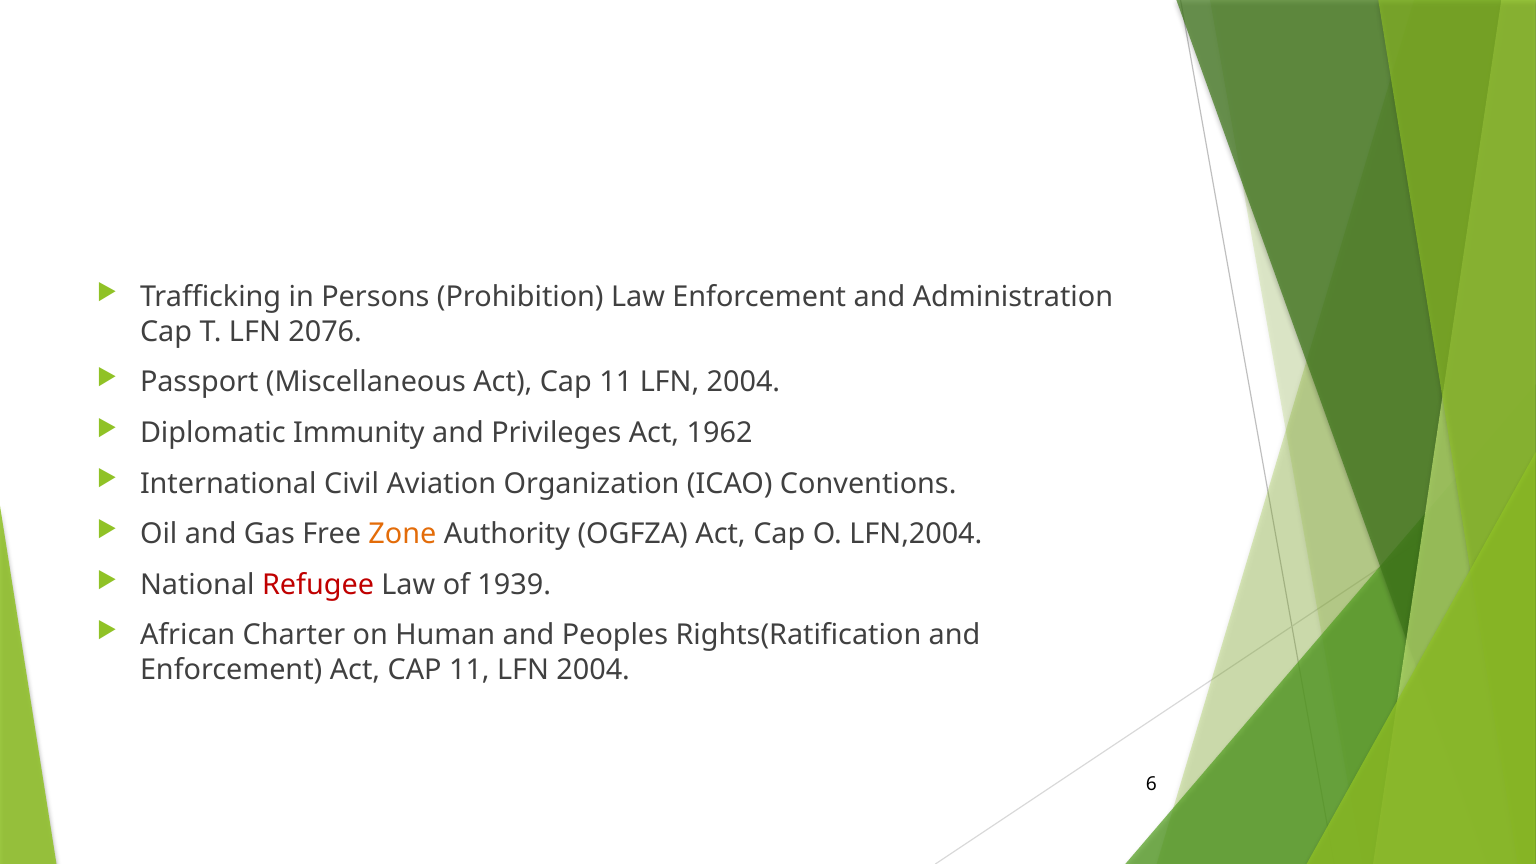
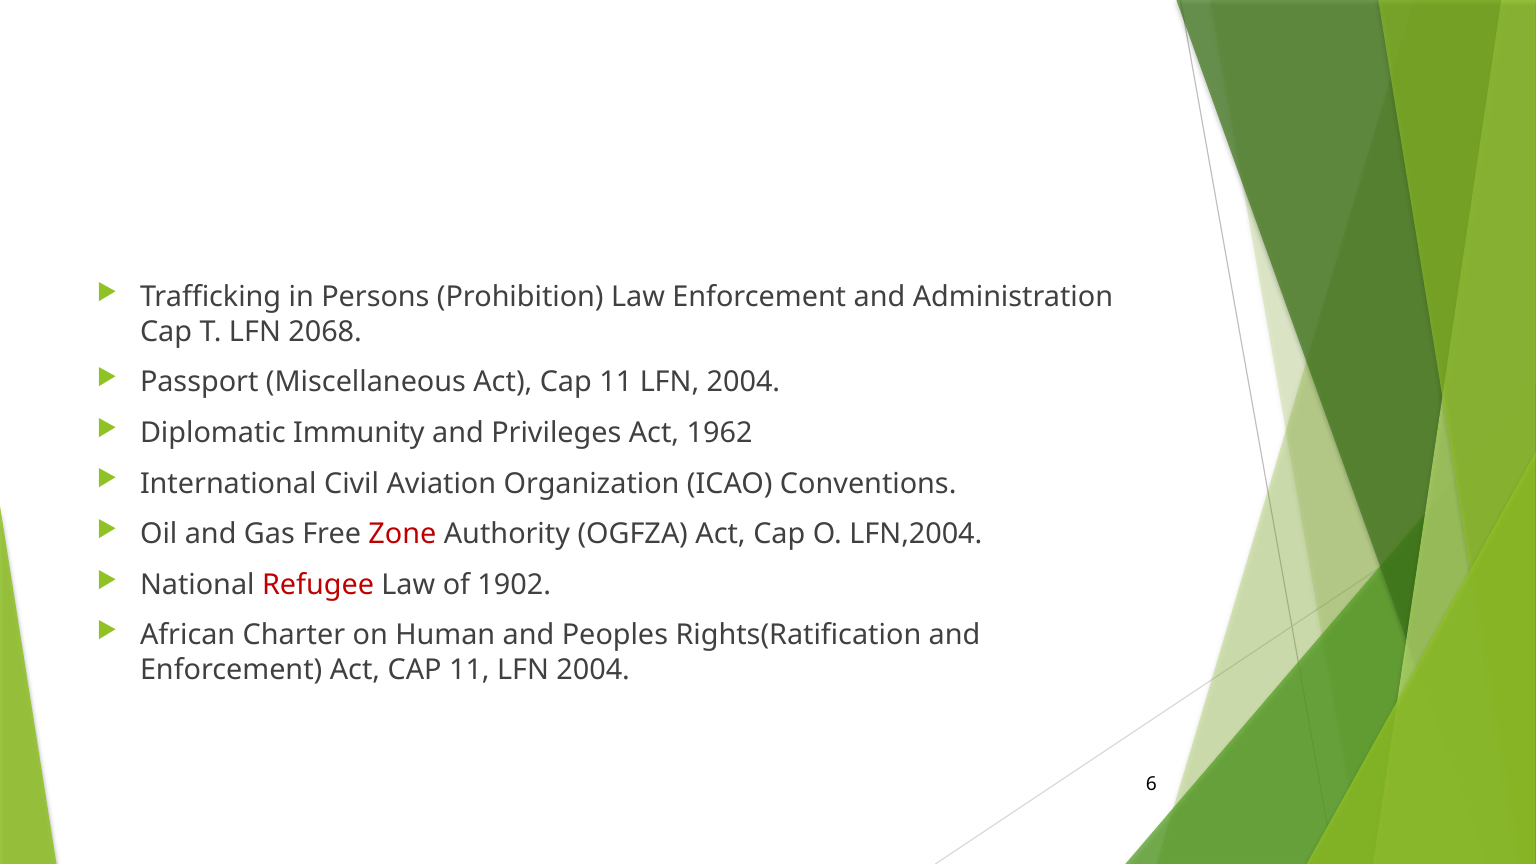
2076: 2076 -> 2068 (325, 332)
Zone colour: orange -> red (402, 534)
1939: 1939 -> 1902 (514, 585)
